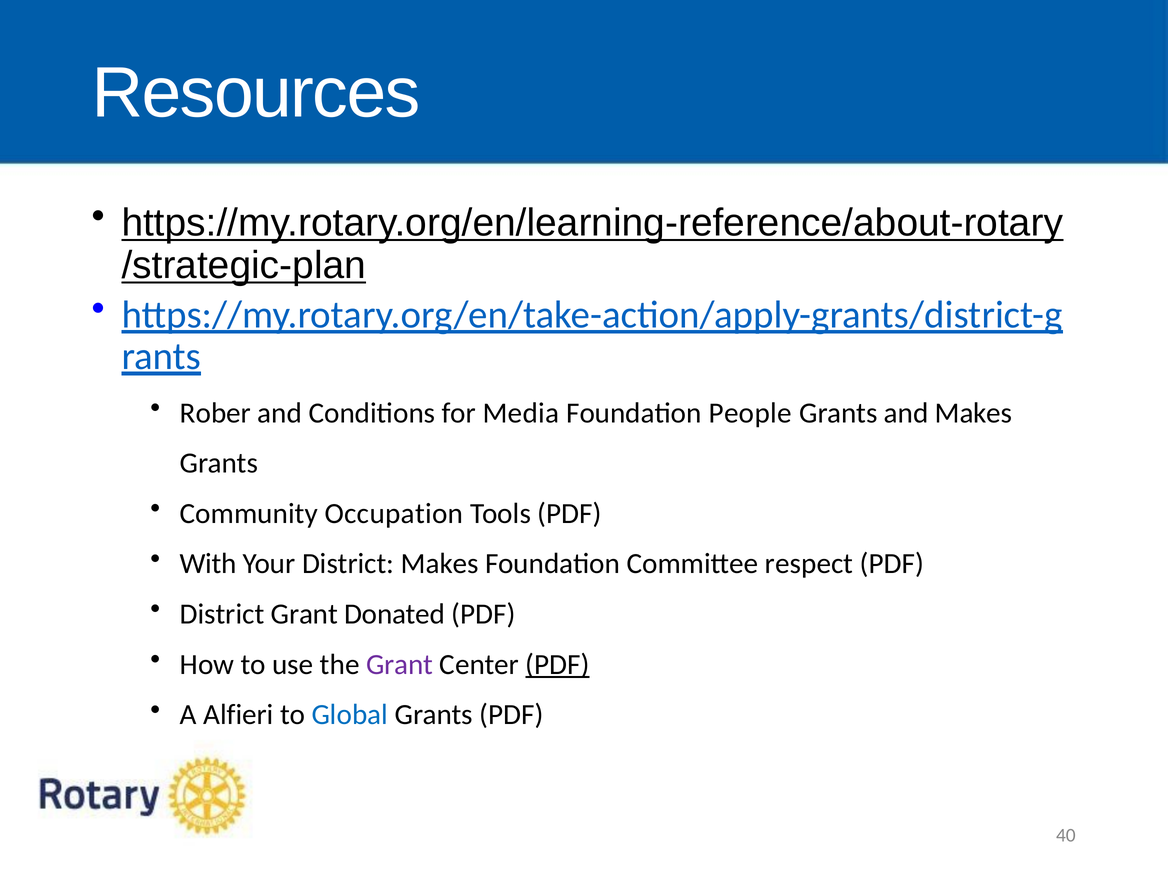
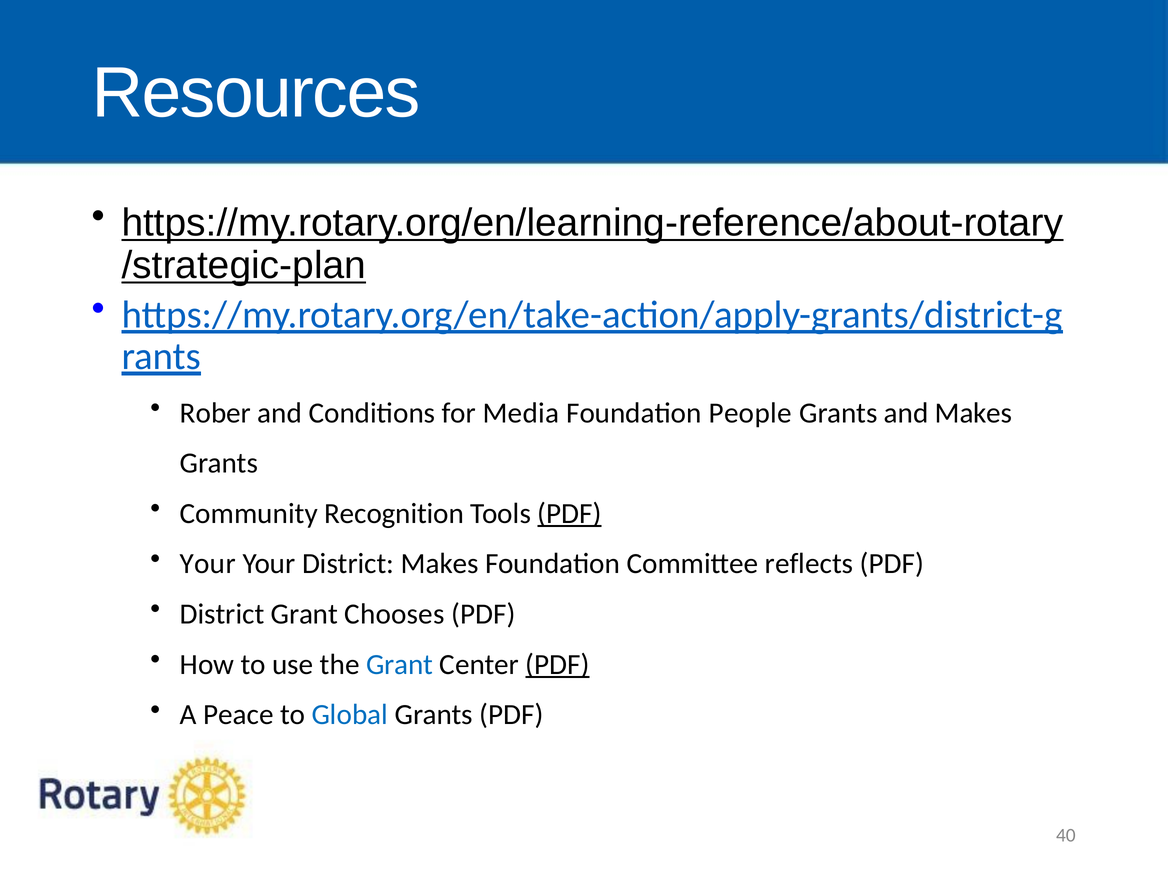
Occupation: Occupation -> Recognition (394, 513)
PDF underline: none -> present (570, 513)
With: With -> Your (208, 564)
respect: respect -> reflects (809, 564)
Donated: Donated -> Chooses (394, 614)
Grant colour: purple -> blue (400, 664)
Alfieri: Alfieri -> Peace (238, 715)
